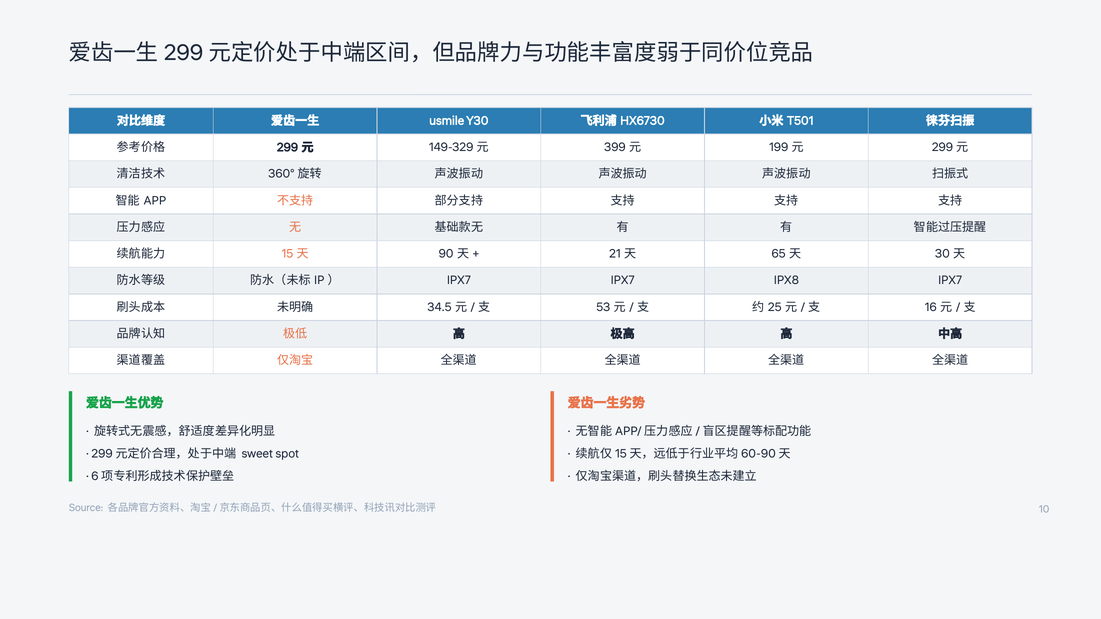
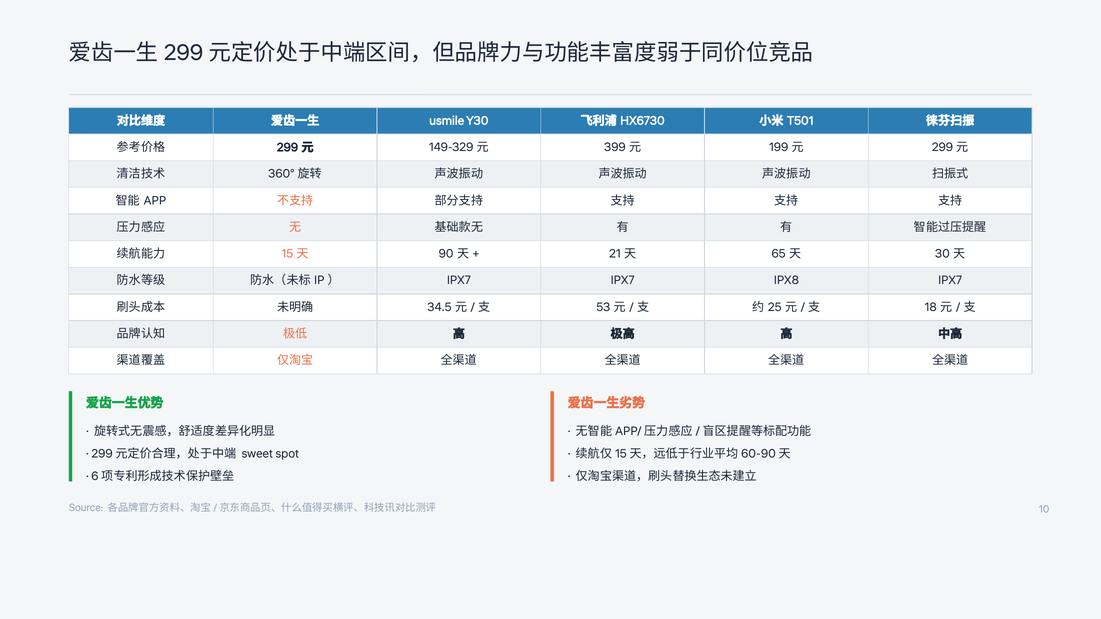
16: 16 -> 18 (931, 307)
